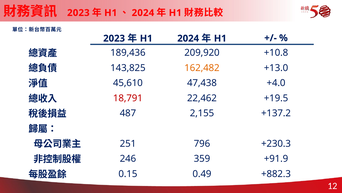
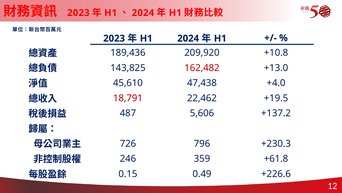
162,482 colour: orange -> red (202, 68)
2,155: 2,155 -> 5,606 (202, 113)
251: 251 -> 726 (128, 143)
+91.9: +91.9 -> +61.8 (276, 158)
+882.3: +882.3 -> +226.6 (276, 173)
